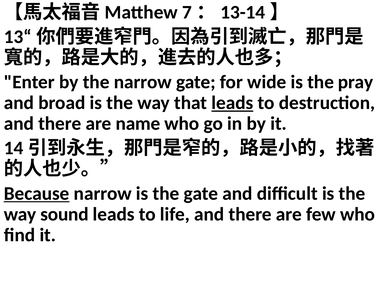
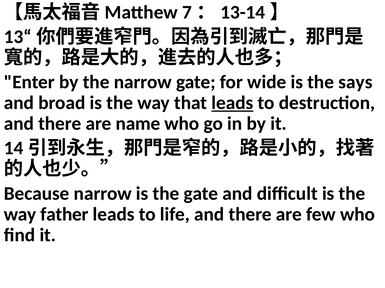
pray: pray -> says (355, 82)
Because underline: present -> none (37, 194)
sound: sound -> father (64, 215)
